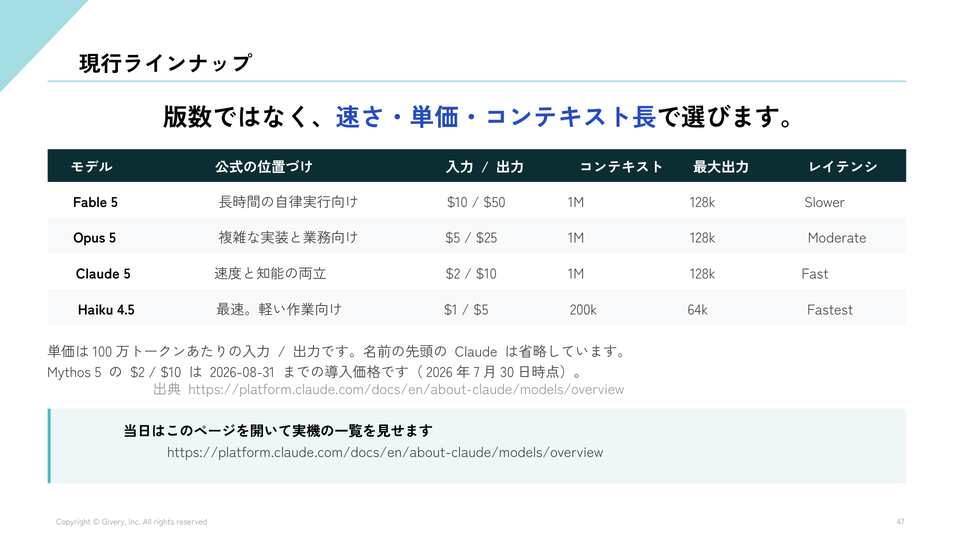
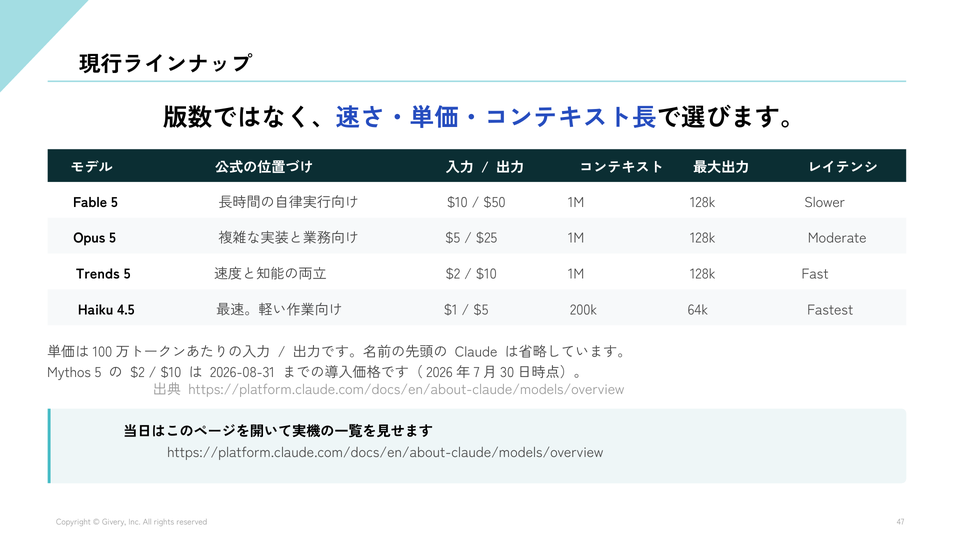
Claude: Claude -> Trends (98, 274)
